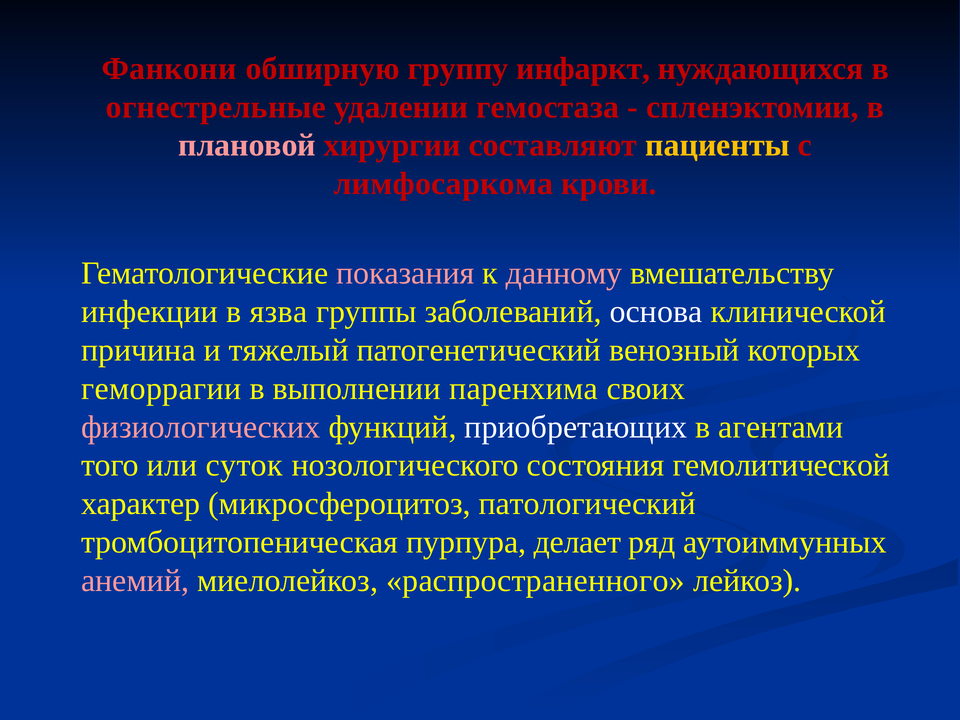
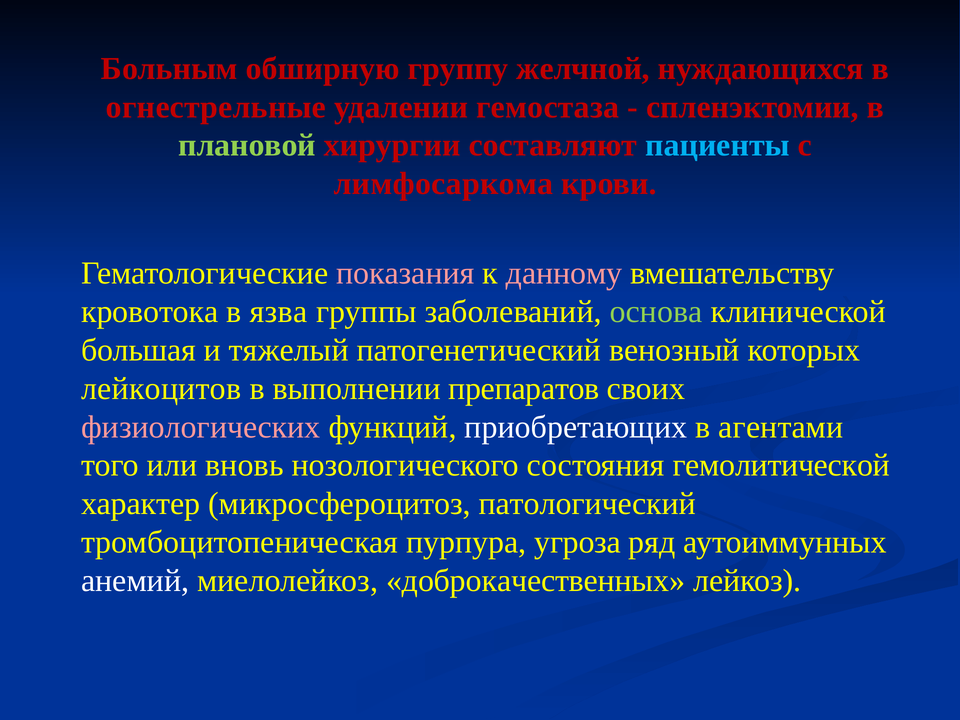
Фанкони: Фанкони -> Больным (169, 69)
инфаркт: инфаркт -> желчной (583, 69)
плановой colour: pink -> light green (247, 145)
пациенты colour: yellow -> light blue (717, 145)
инфекции: инфекции -> кровотока (150, 312)
основа colour: white -> light green (656, 312)
причина: причина -> большая (139, 350)
геморрагии: геморрагии -> лейкоцитов (161, 389)
паренхима: паренхима -> препаратов (524, 389)
суток: суток -> вновь (244, 465)
делает: делает -> угроза (578, 542)
анемий colour: pink -> white (135, 581)
распространенного: распространенного -> доброкачественных (536, 581)
